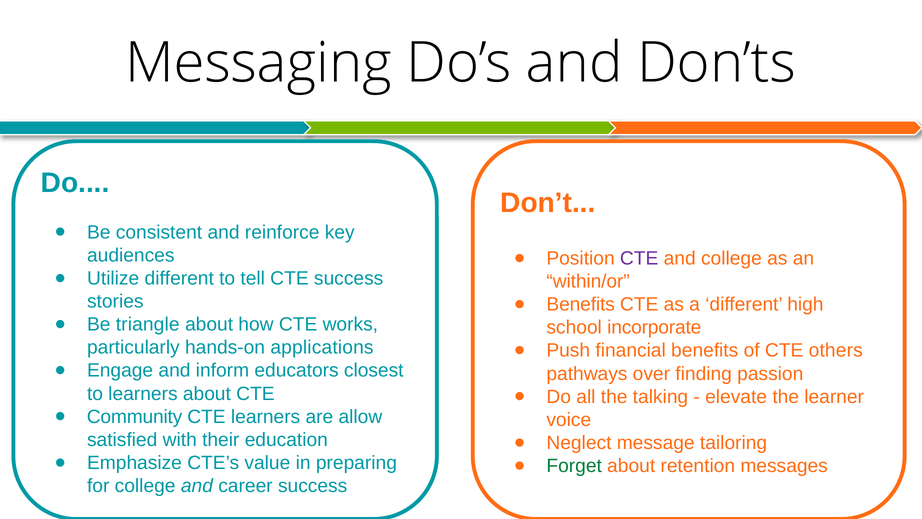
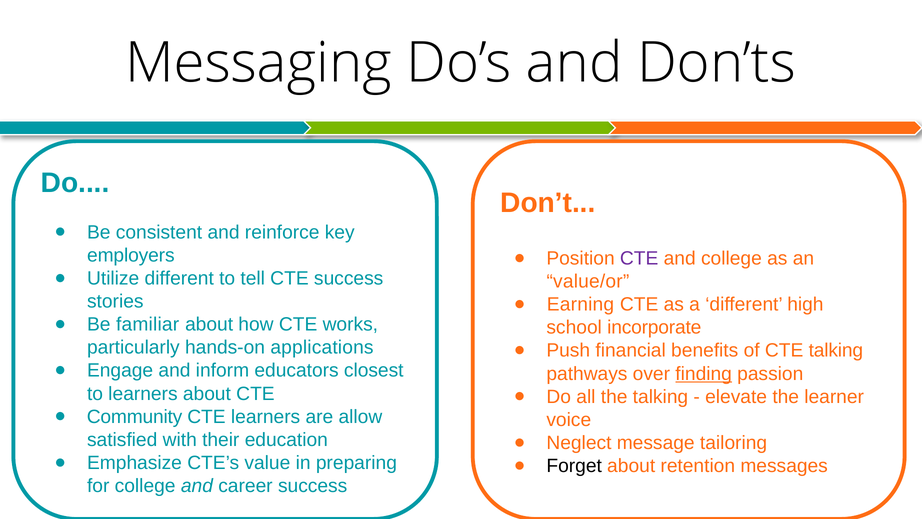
audiences: audiences -> employers (131, 255)
within/or: within/or -> value/or (588, 281)
Benefits: Benefits -> Earning (581, 304)
triangle: triangle -> familiar (148, 324)
CTE others: others -> talking (836, 350)
finding underline: none -> present (704, 373)
Forget colour: green -> black (574, 466)
